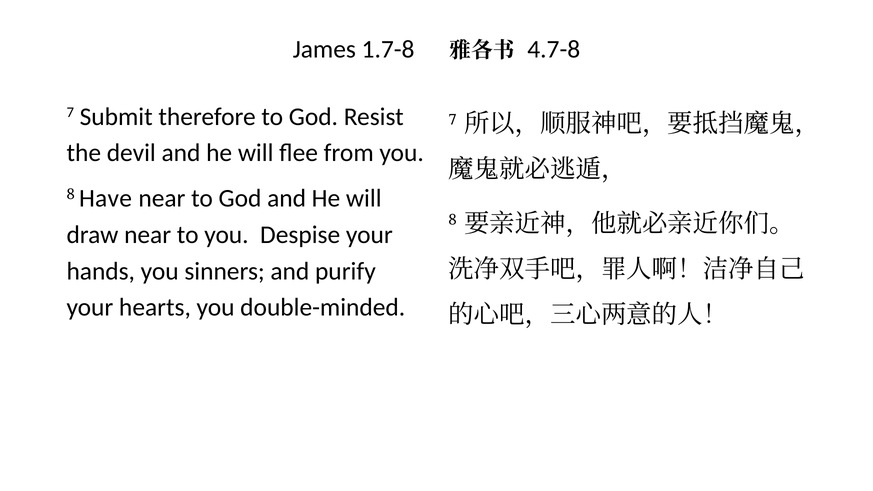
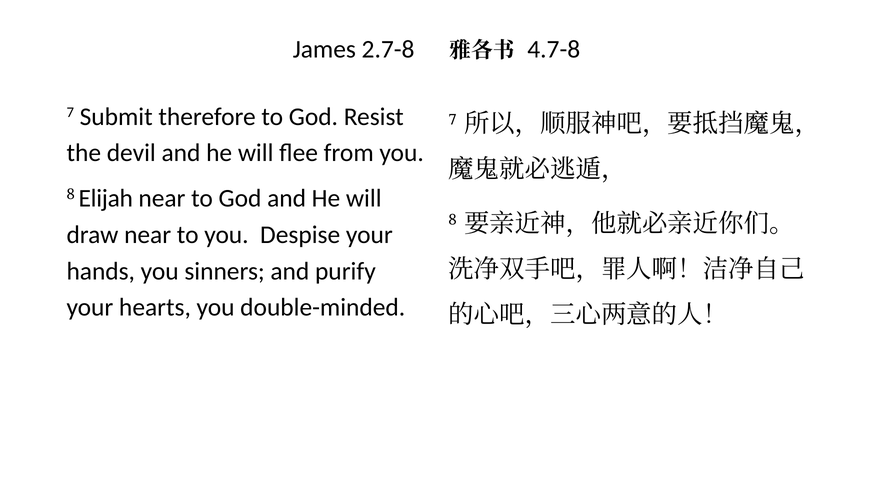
1.7-8: 1.7-8 -> 2.7-8 (388, 50)
Have: Have -> Elijah (106, 198)
